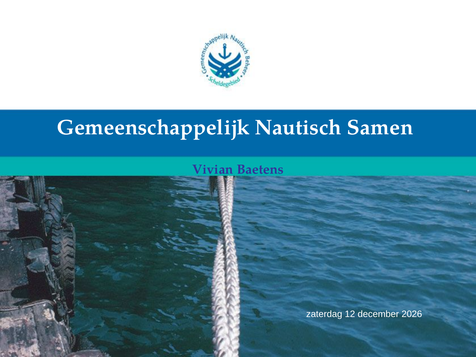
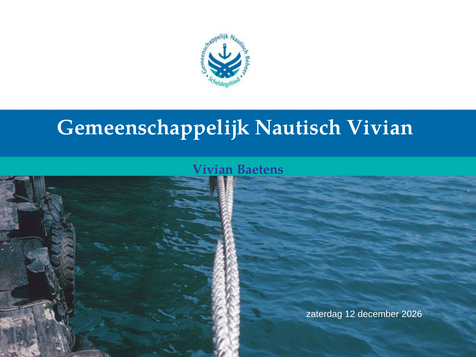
Nautisch Samen: Samen -> Vivian (380, 127)
